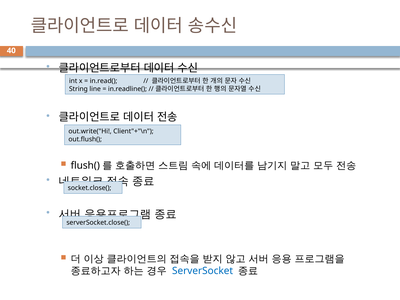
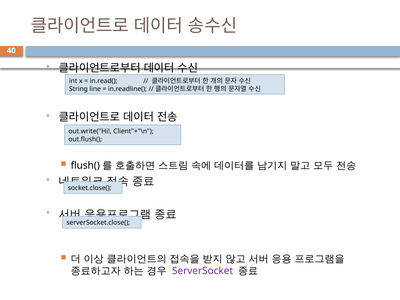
ServerSocket colour: blue -> purple (203, 271)
